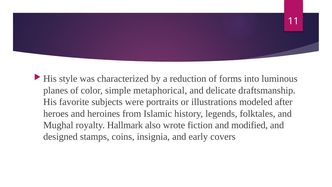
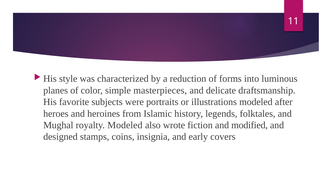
metaphorical: metaphorical -> masterpieces (160, 90)
royalty Hallmark: Hallmark -> Modeled (125, 125)
